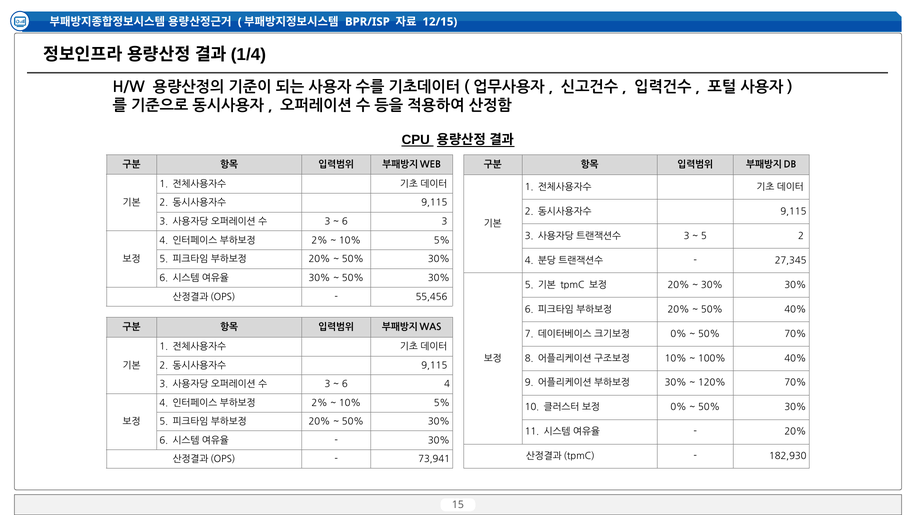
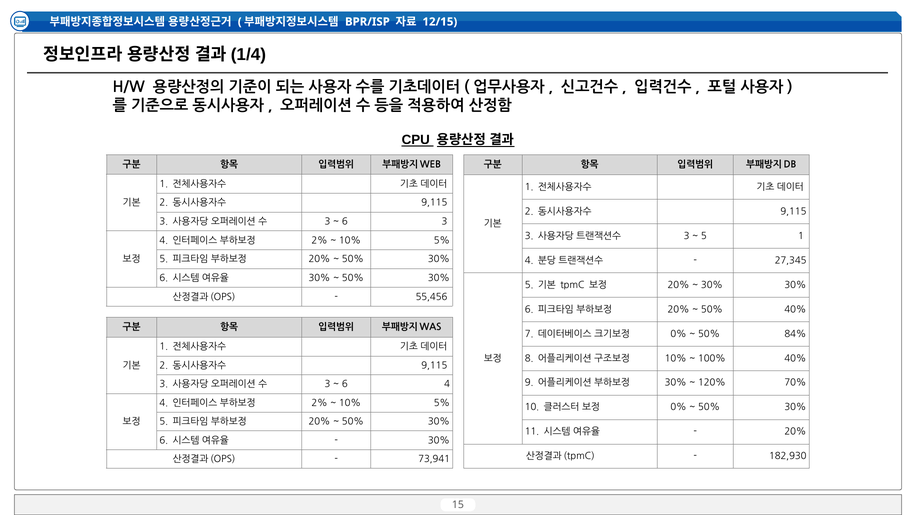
5 2: 2 -> 1 (801, 236)
50% 70%: 70% -> 84% (795, 334)
